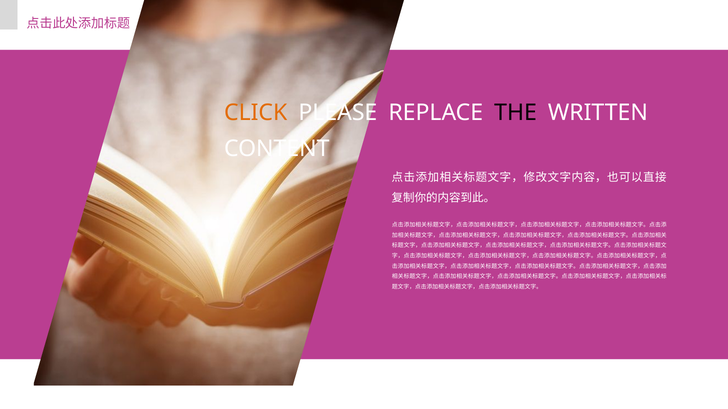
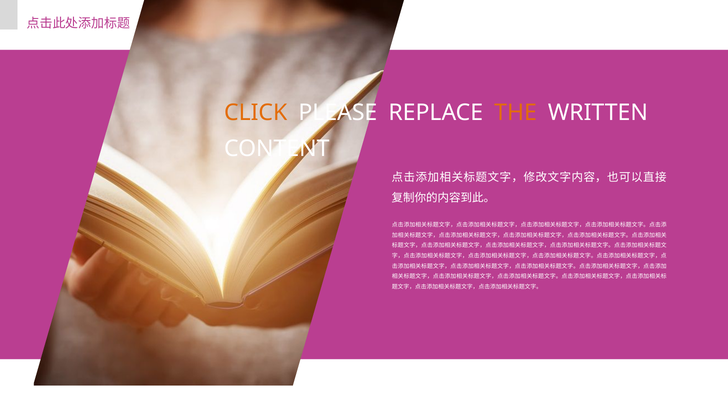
THE colour: black -> orange (516, 113)
